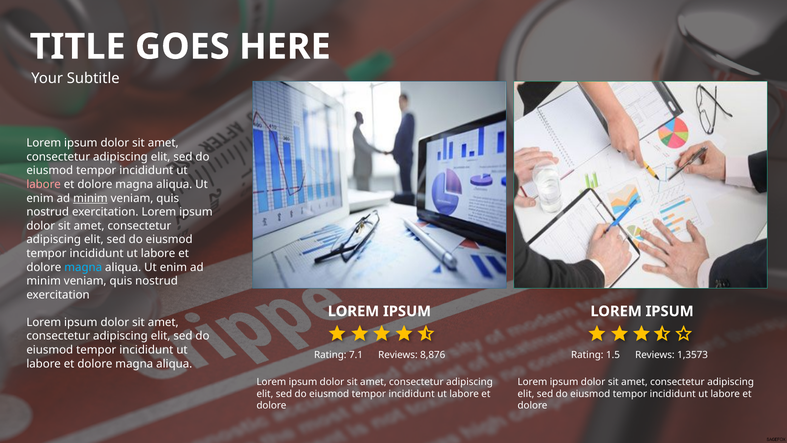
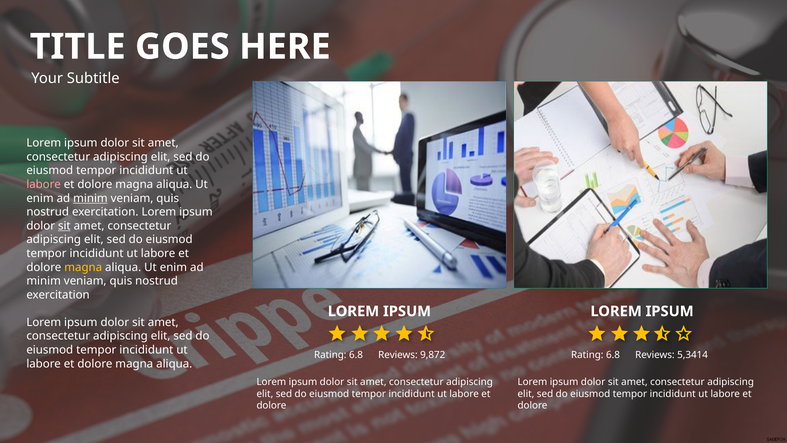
sit underline: none -> present (64, 226)
magna colour: light blue -> yellow (83, 267)
7.1: 7.1 -> 6.8 (356, 355)
8,876: 8,876 -> 9,872 (433, 355)
1.5: 1.5 -> 6.8 (613, 355)
1,3573: 1,3573 -> 5,3414 (693, 355)
